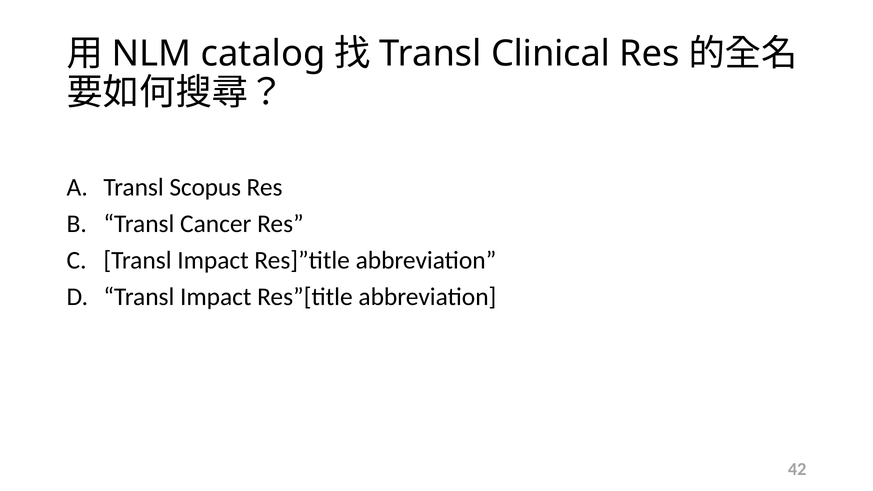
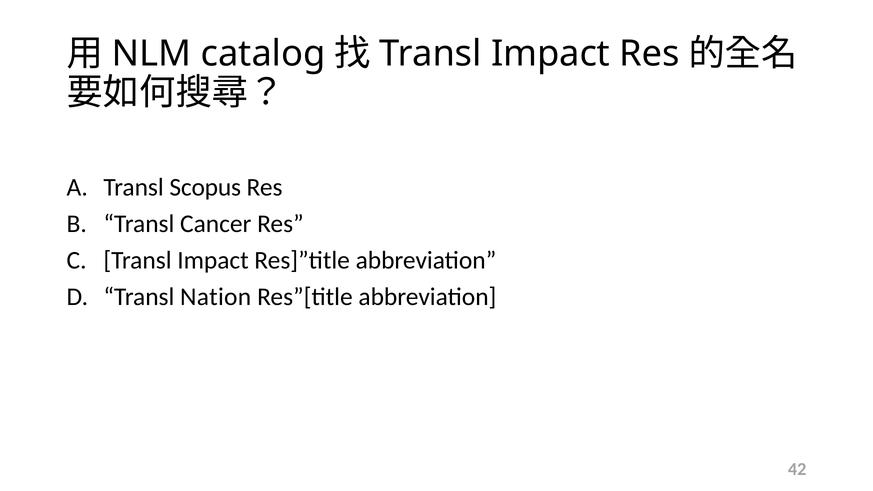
Clinical: Clinical -> Impact (551, 54)
Impact: Impact -> Nation (216, 297)
